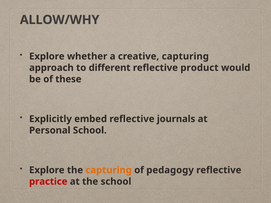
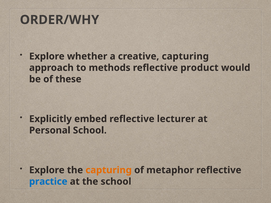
ALLOW/WHY: ALLOW/WHY -> ORDER/WHY (60, 20)
different: different -> methods (110, 68)
journals: journals -> lecturer (176, 119)
pedagogy: pedagogy -> metaphor (170, 170)
practice colour: red -> blue (48, 182)
